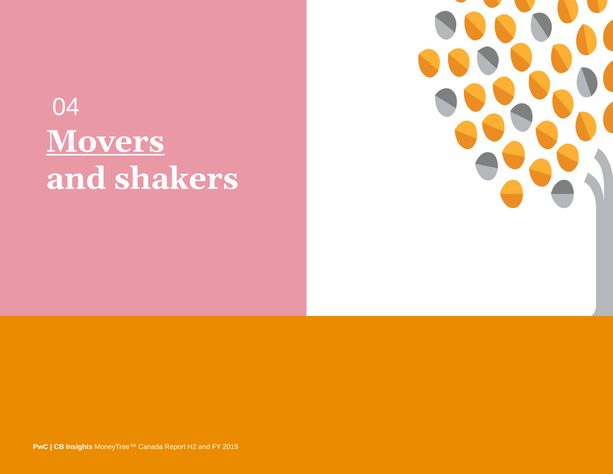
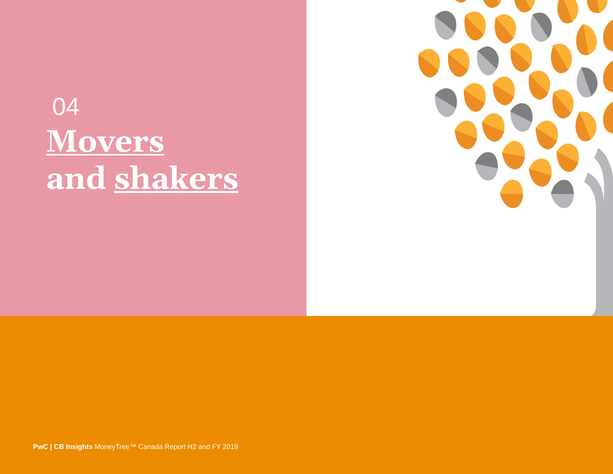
shakers underline: none -> present (176, 178)
